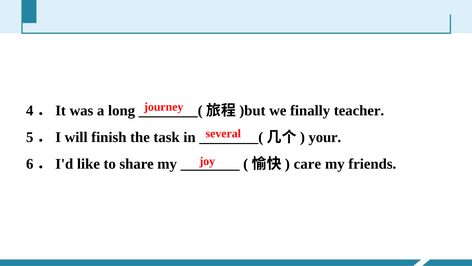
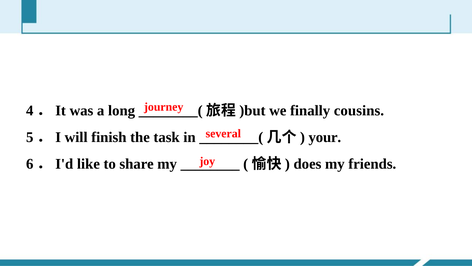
teacher: teacher -> cousins (359, 110)
care: care -> does (307, 164)
